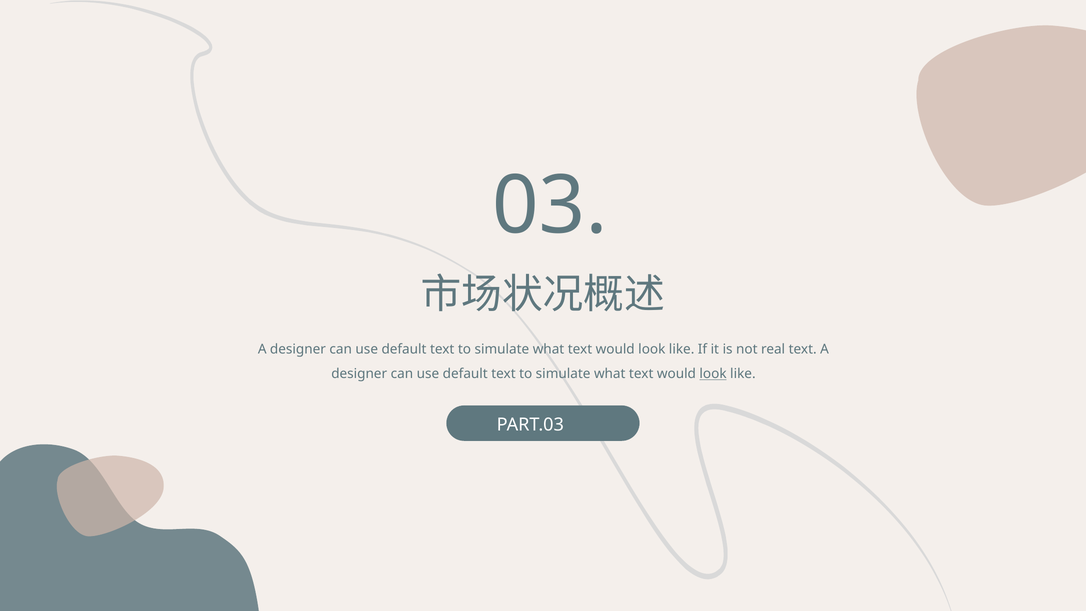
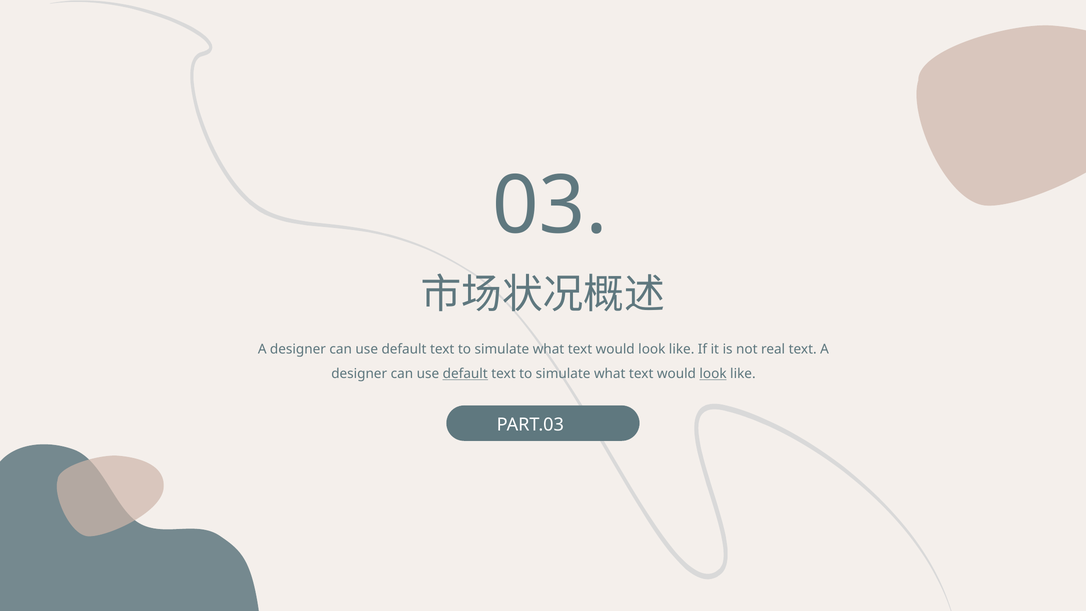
default underline: none -> present (465, 374)
